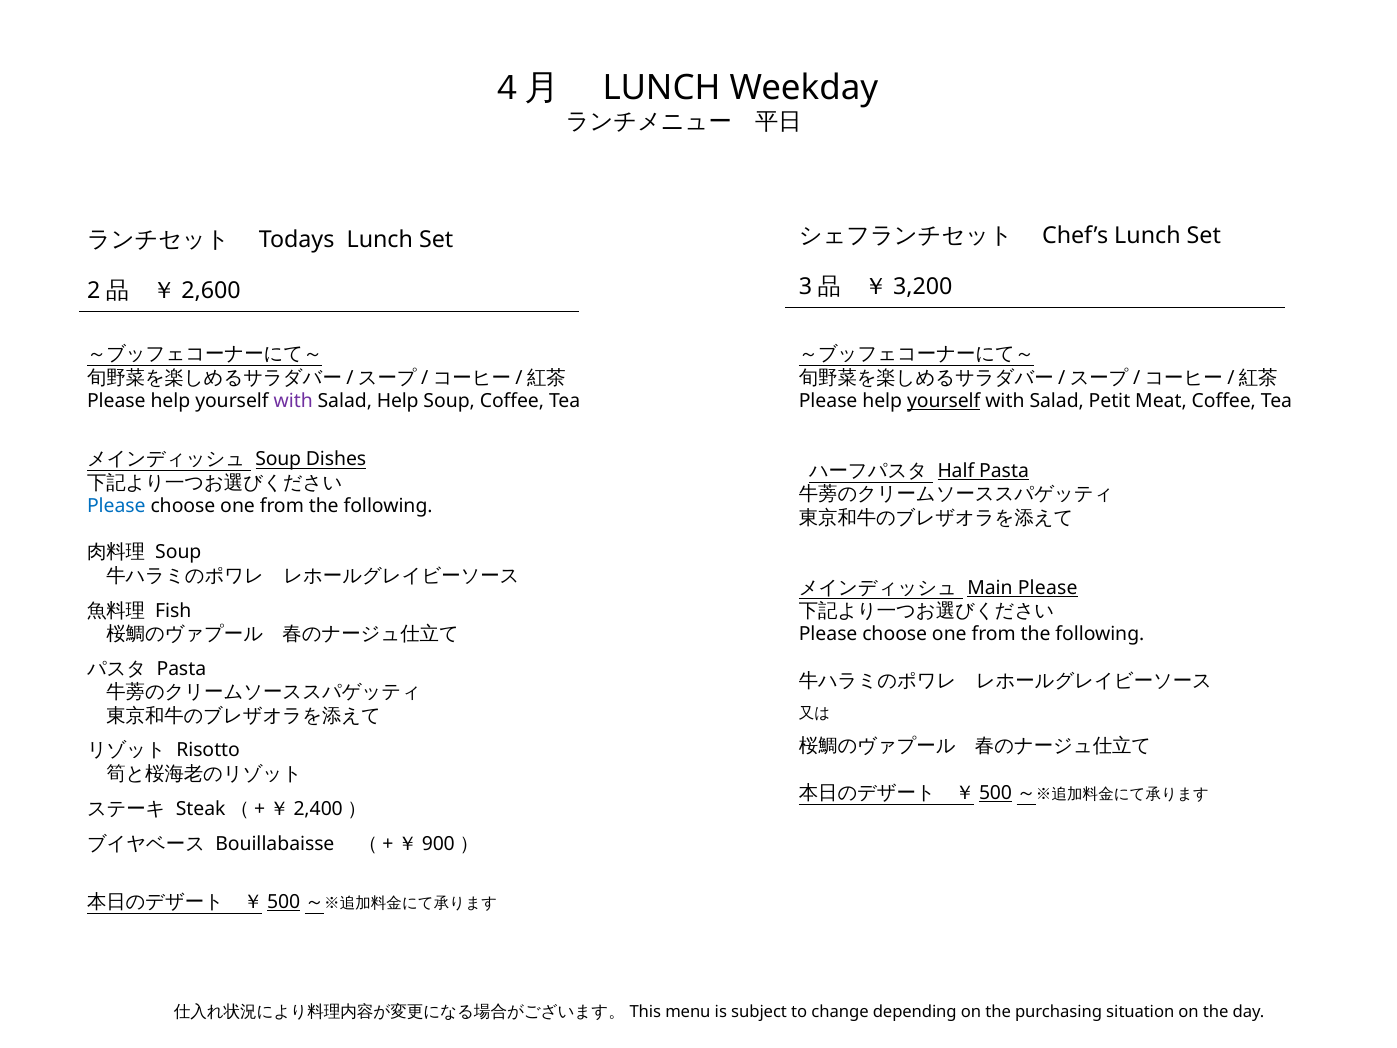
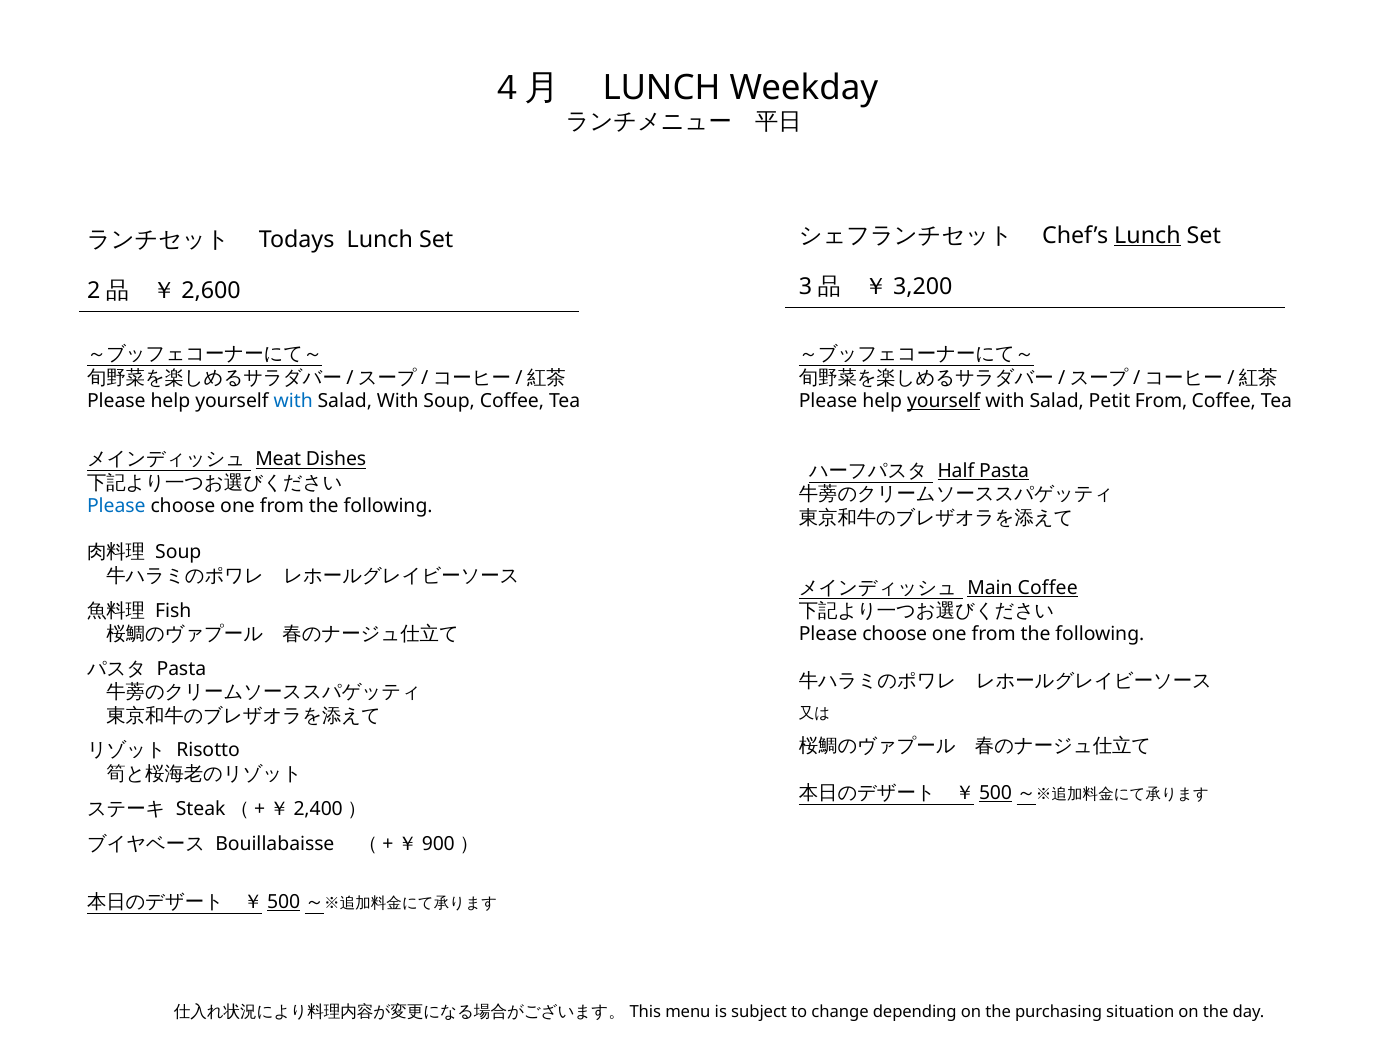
Lunch underline: none -> present (1147, 236)
with colour: purple -> blue (293, 401)
Salad Help: Help -> With (398, 401)
Petit Meat: Meat -> From (1161, 401)
Soup: Soup -> Meat (278, 459)
Main Please: Please -> Coffee (1048, 588)
